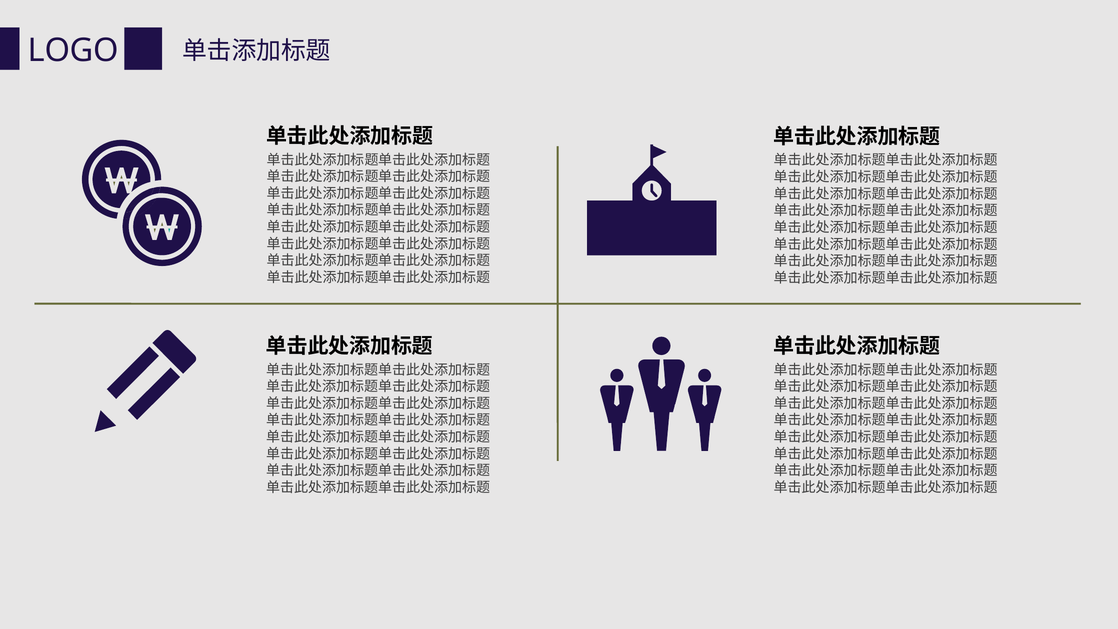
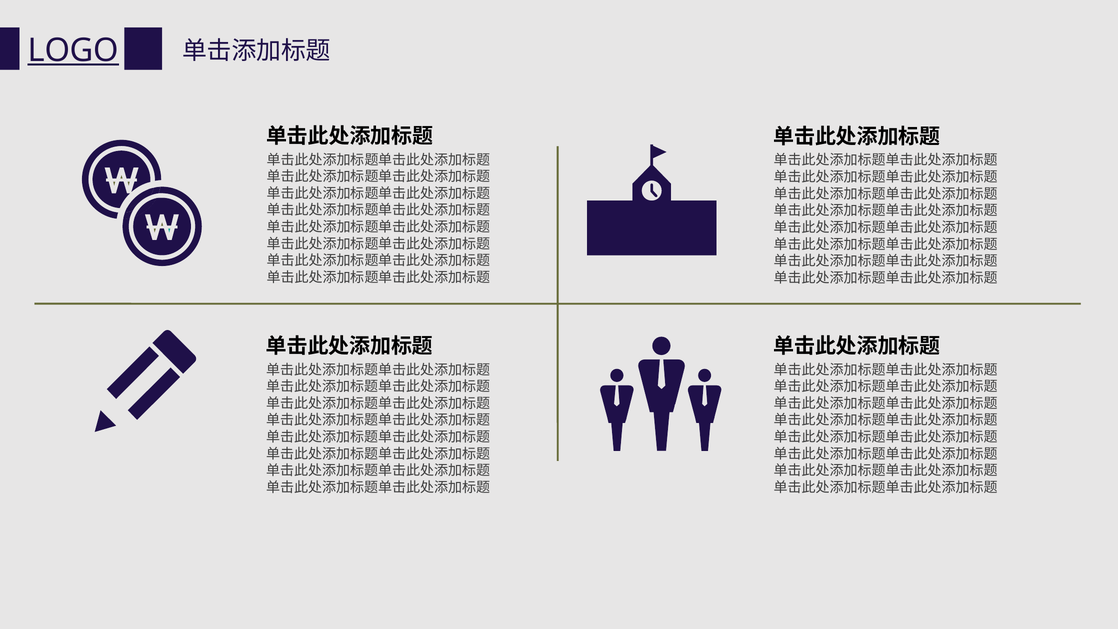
LOGO underline: none -> present (73, 51)
